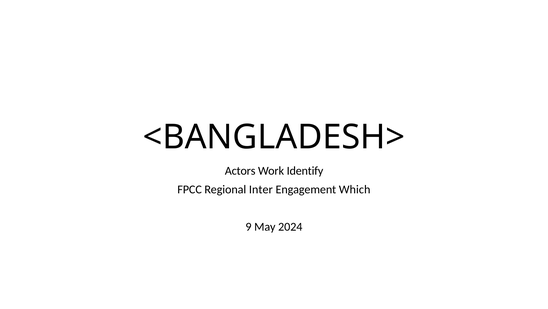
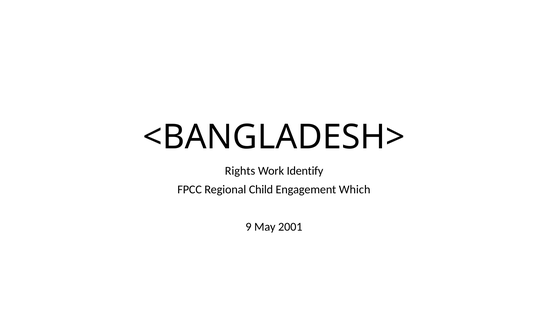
Actors: Actors -> Rights (240, 170)
Inter: Inter -> Child (261, 189)
2024: 2024 -> 2001 (290, 226)
